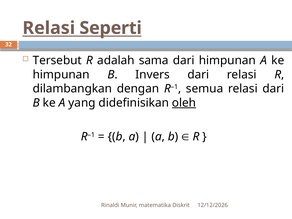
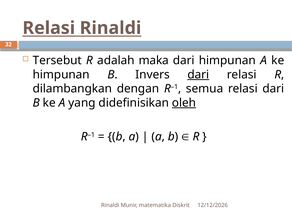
Relasi Seperti: Seperti -> Rinaldi (111, 28)
sama: sama -> maka (154, 60)
dari underline: none -> present (198, 75)
